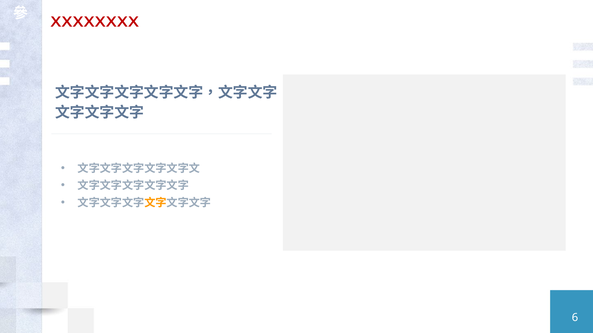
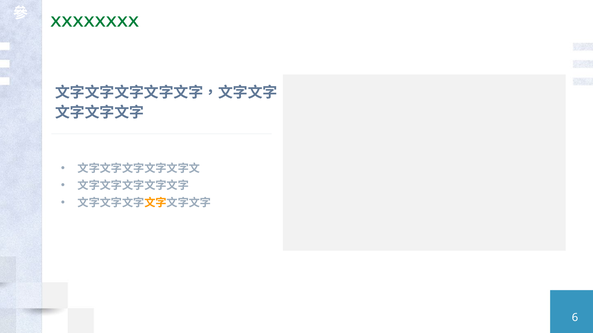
XXXXXXXX colour: red -> green (94, 22)
